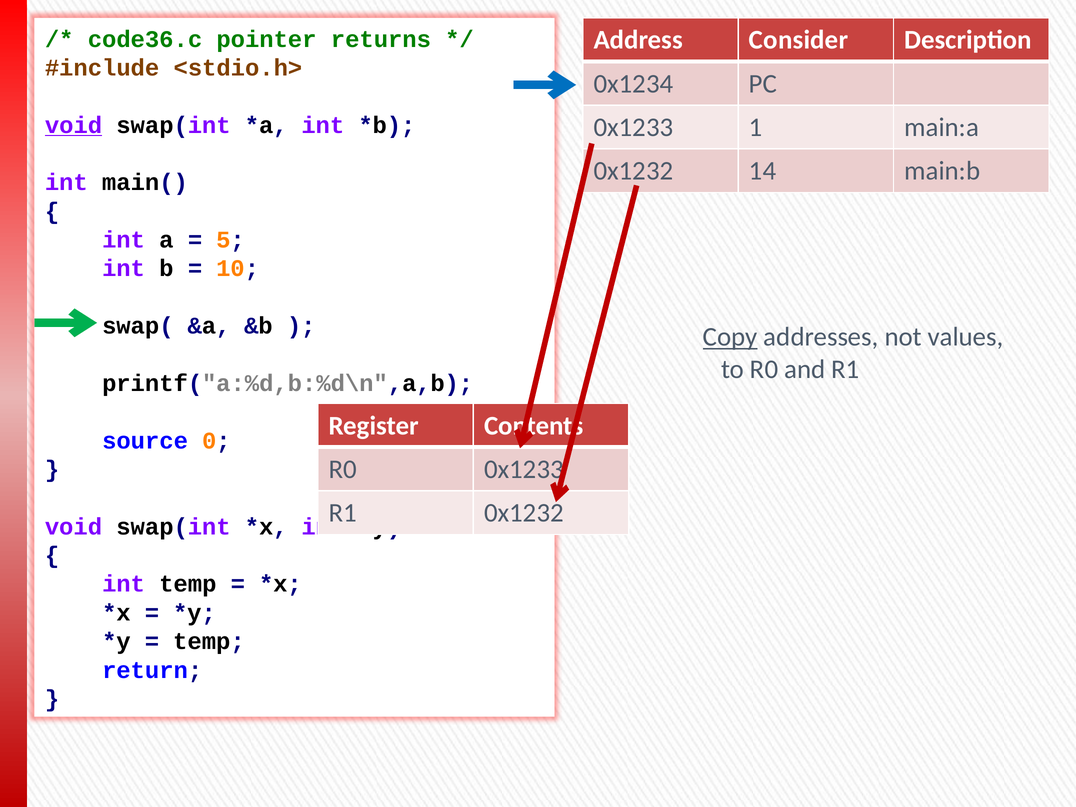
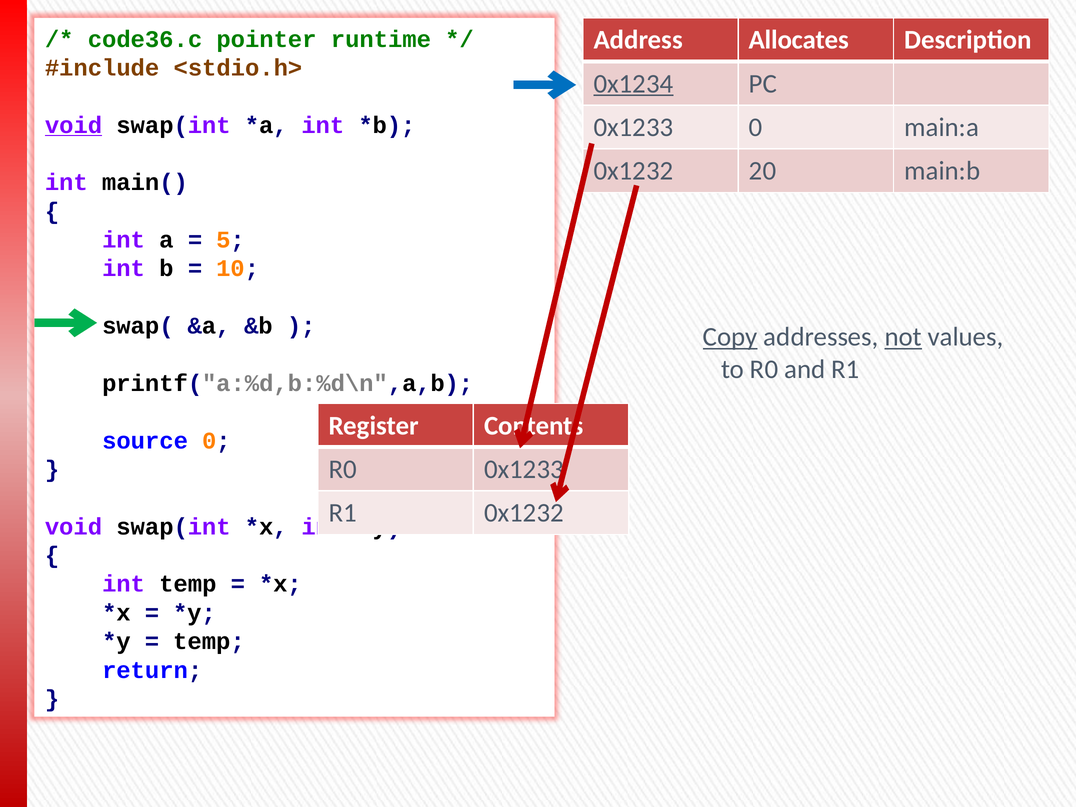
Consider: Consider -> Allocates (799, 40)
returns: returns -> runtime (381, 39)
0x1234 underline: none -> present (633, 84)
0x1233 1: 1 -> 0 (756, 127)
14: 14 -> 20 (763, 171)
not underline: none -> present (903, 337)
